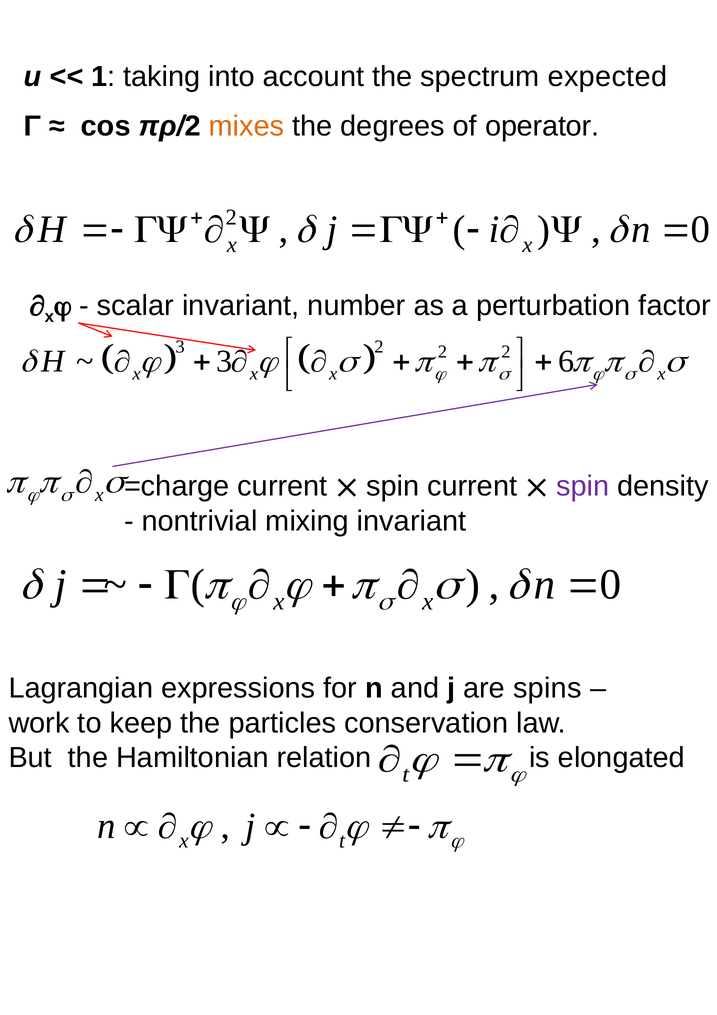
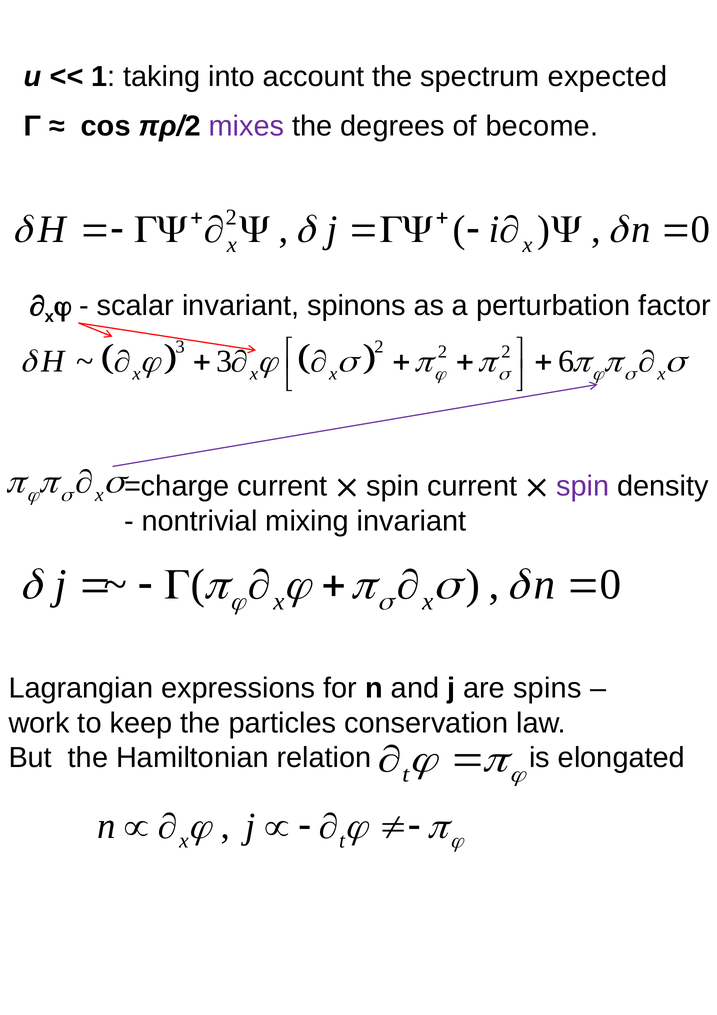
mixes colour: orange -> purple (247, 126)
operator: operator -> become (542, 126)
number: number -> spinons (357, 305)
